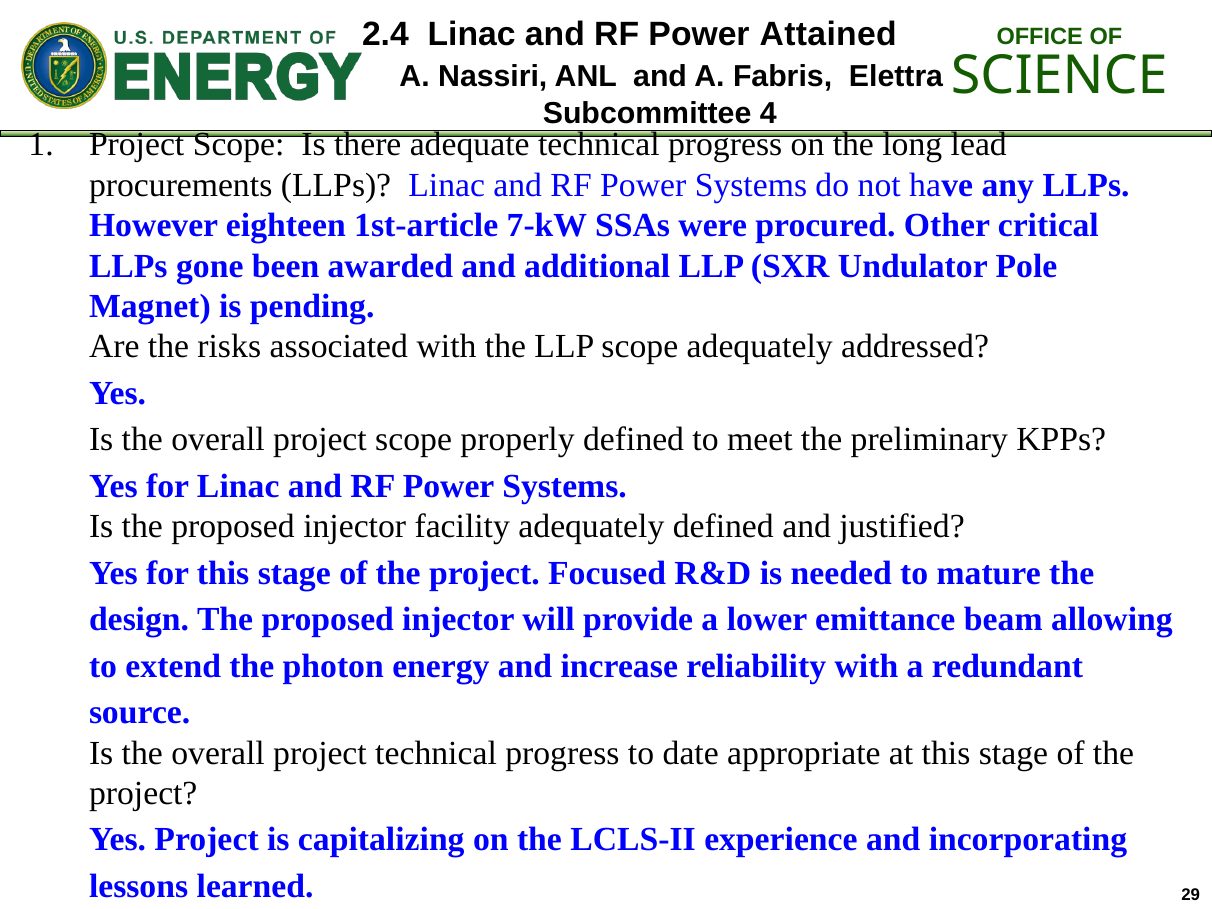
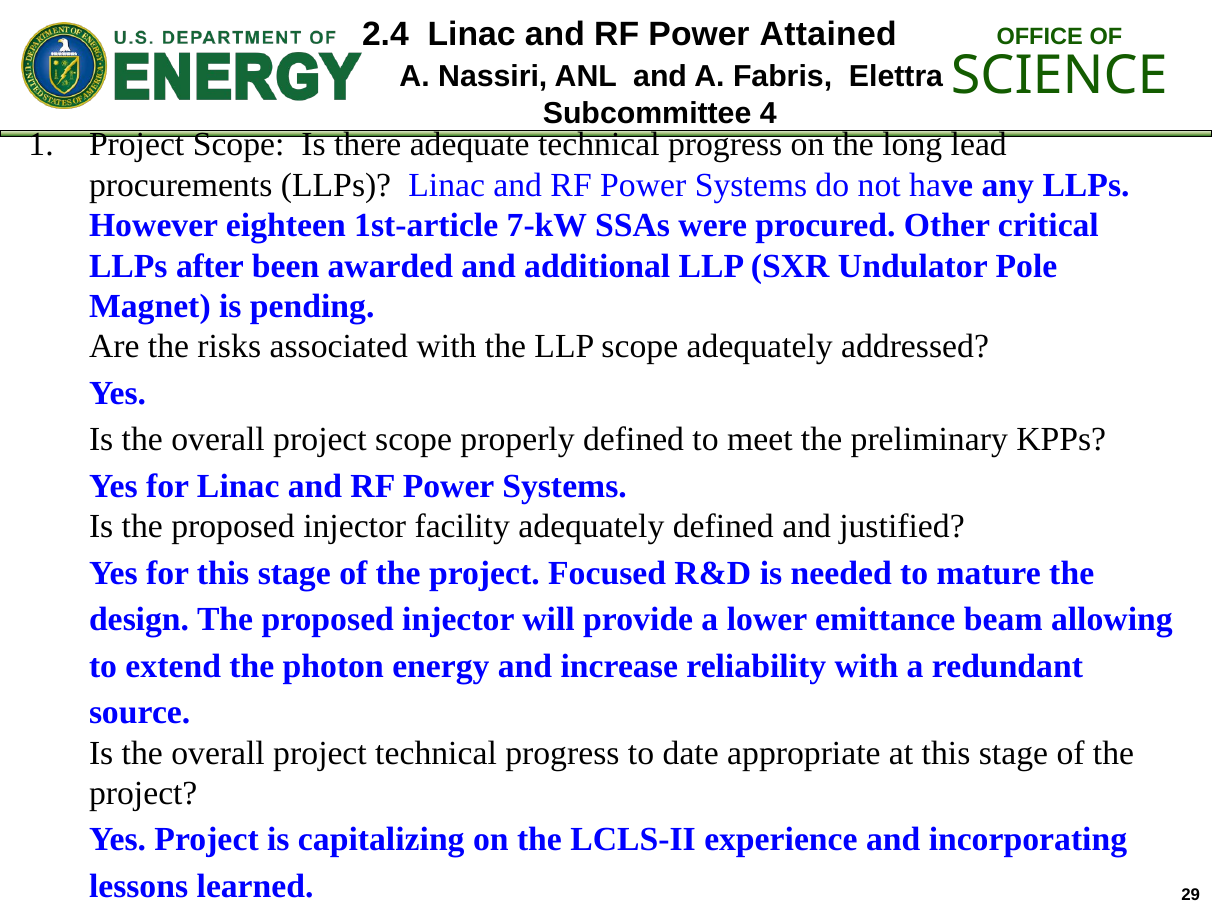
gone: gone -> after (210, 266)
